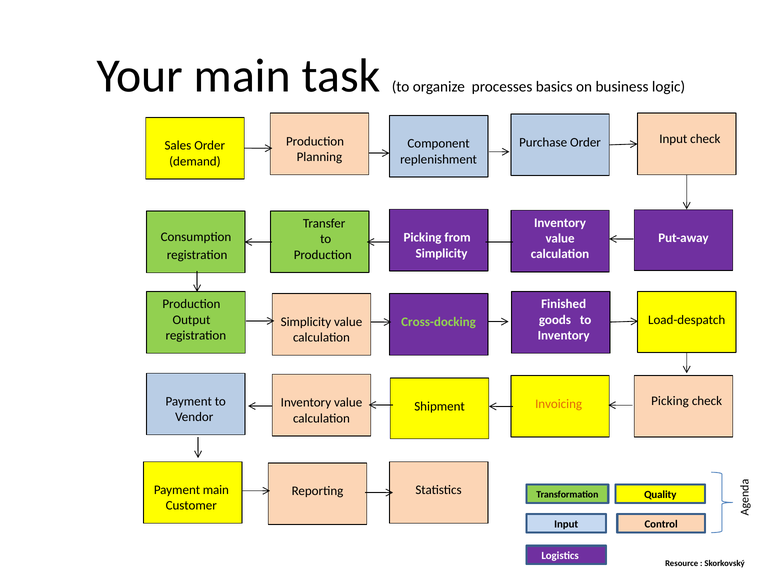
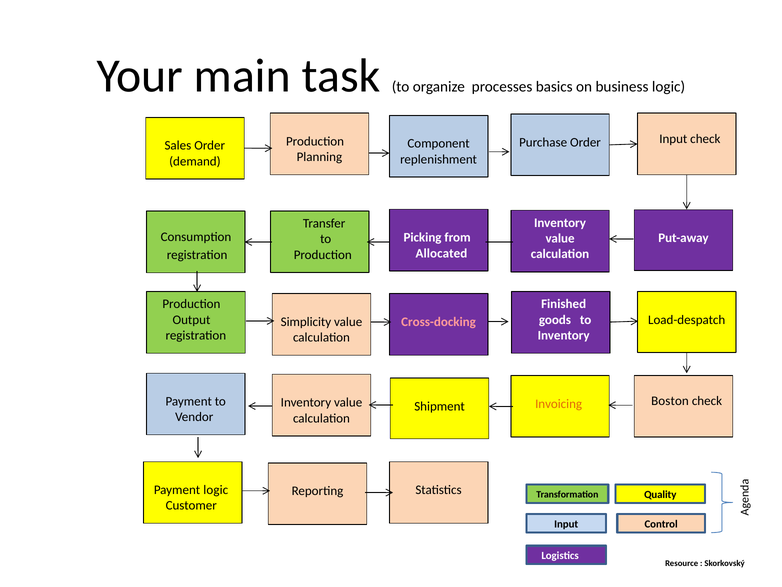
Simplicity: Simplicity -> Allocated (441, 253)
Cross-docking colour: light green -> pink (439, 322)
Picking: Picking -> Boston (670, 401)
Payment main: main -> logic (216, 490)
